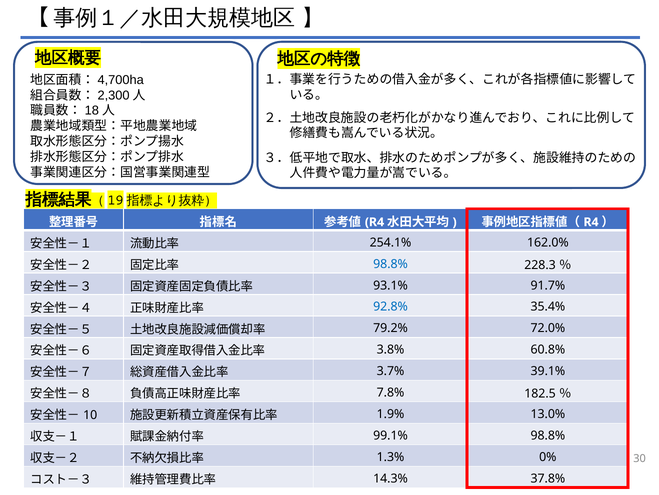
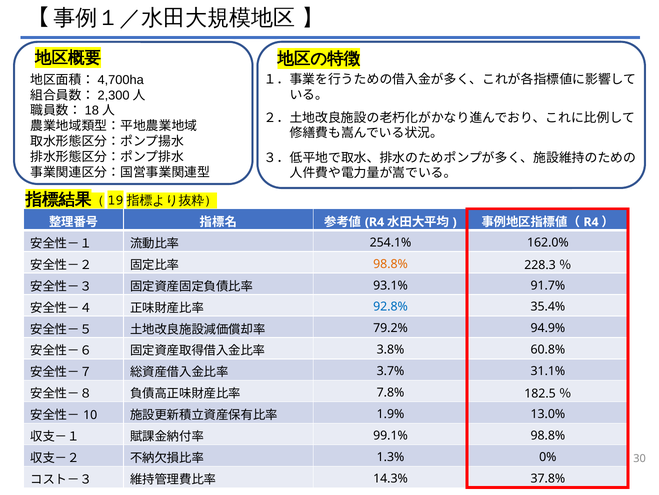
98.8% colour: blue -> orange (391, 264)
72.0%: 72.0% -> 94.9% (548, 328)
39.1%: 39.1% -> 31.1% (548, 371)
